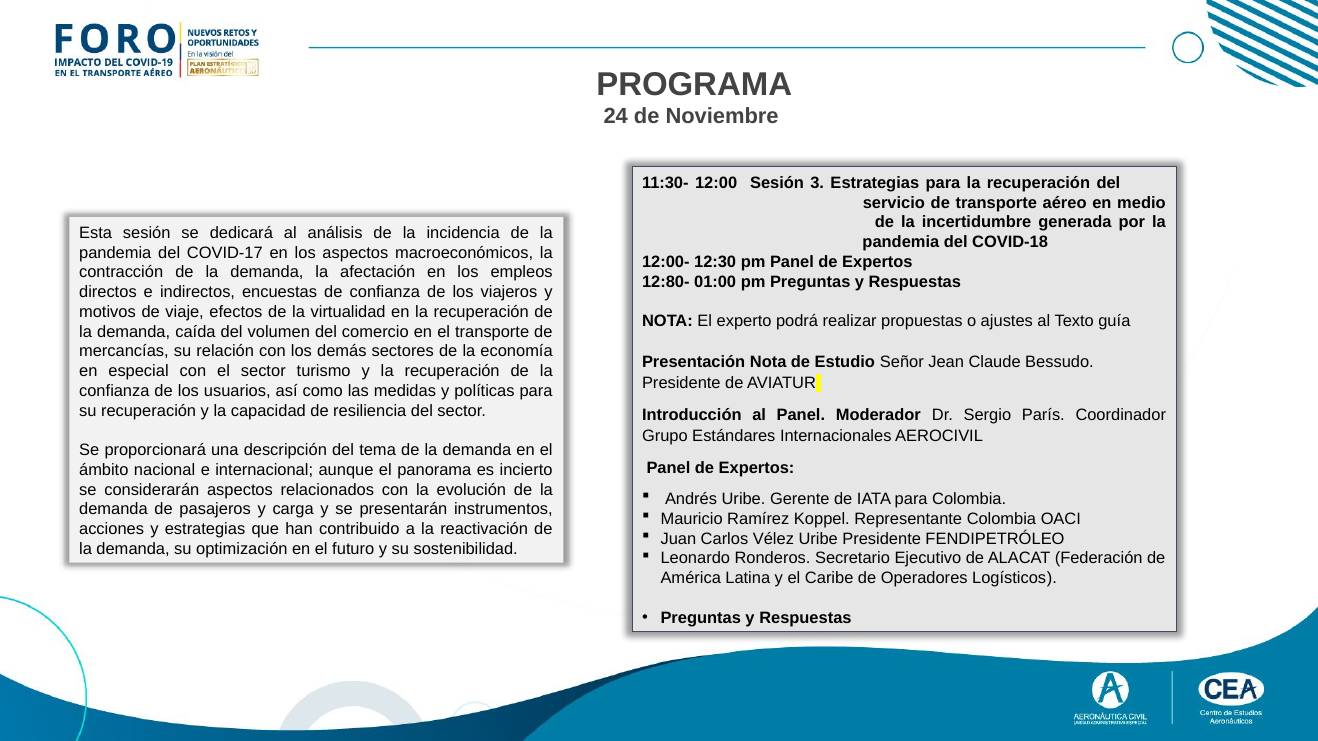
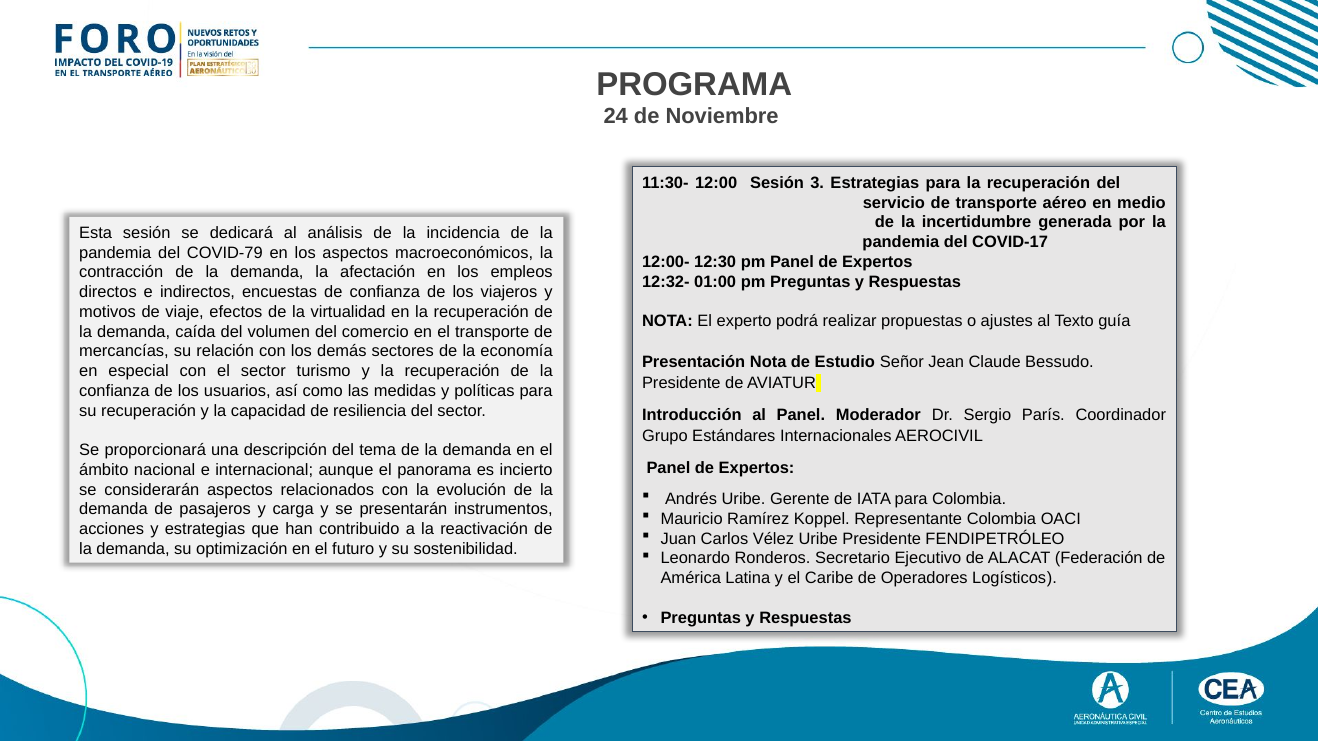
COVID-18: COVID-18 -> COVID-17 (1010, 242)
COVID-17: COVID-17 -> COVID-79 (225, 253)
12:80-: 12:80- -> 12:32- (666, 282)
